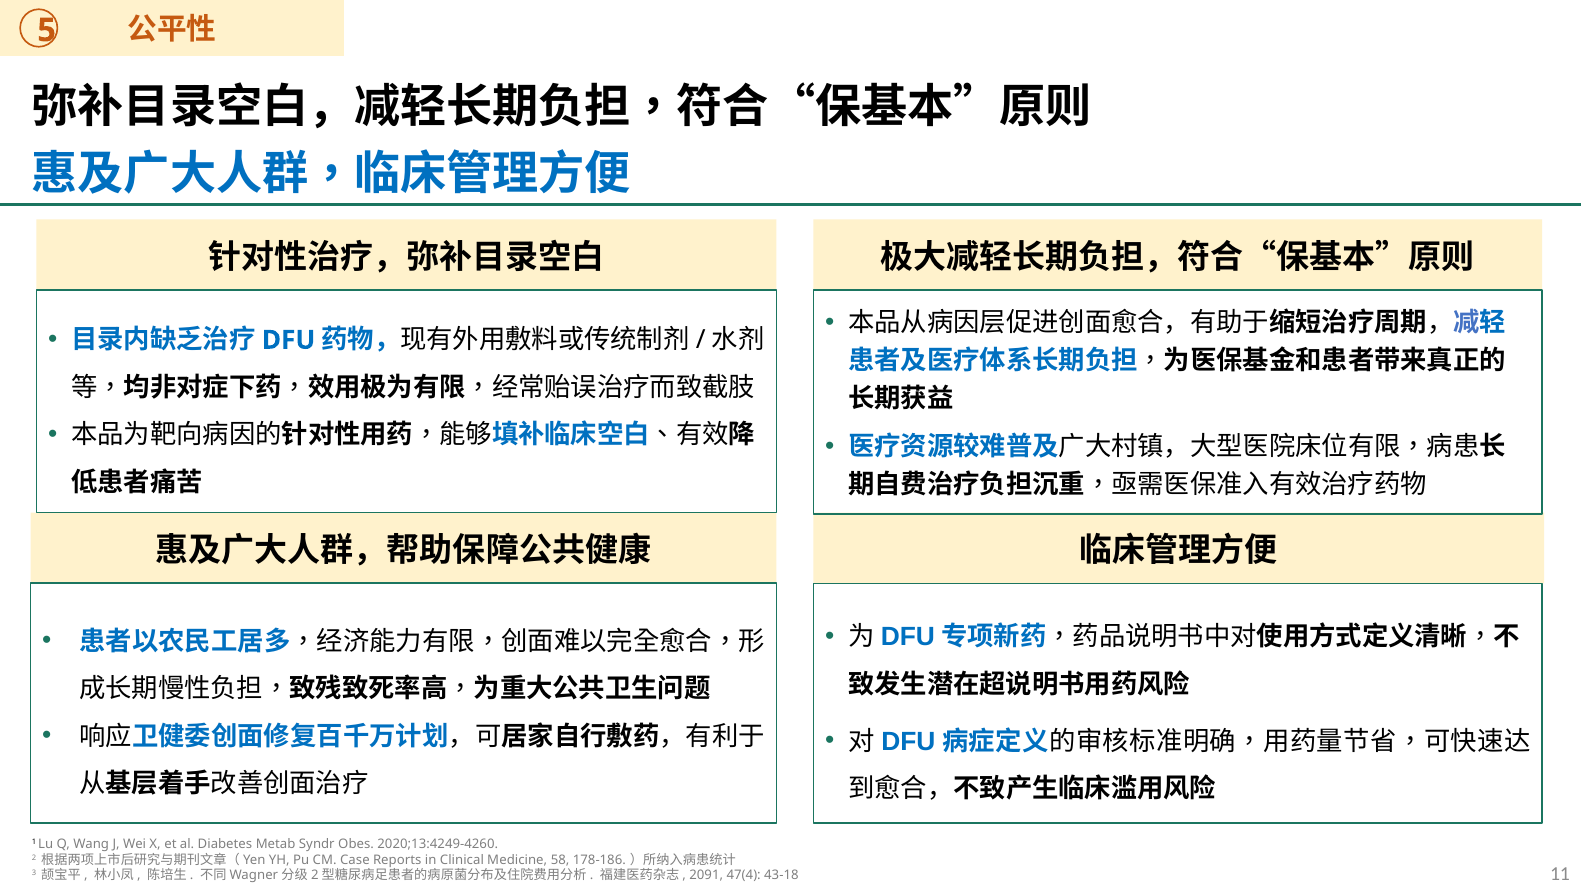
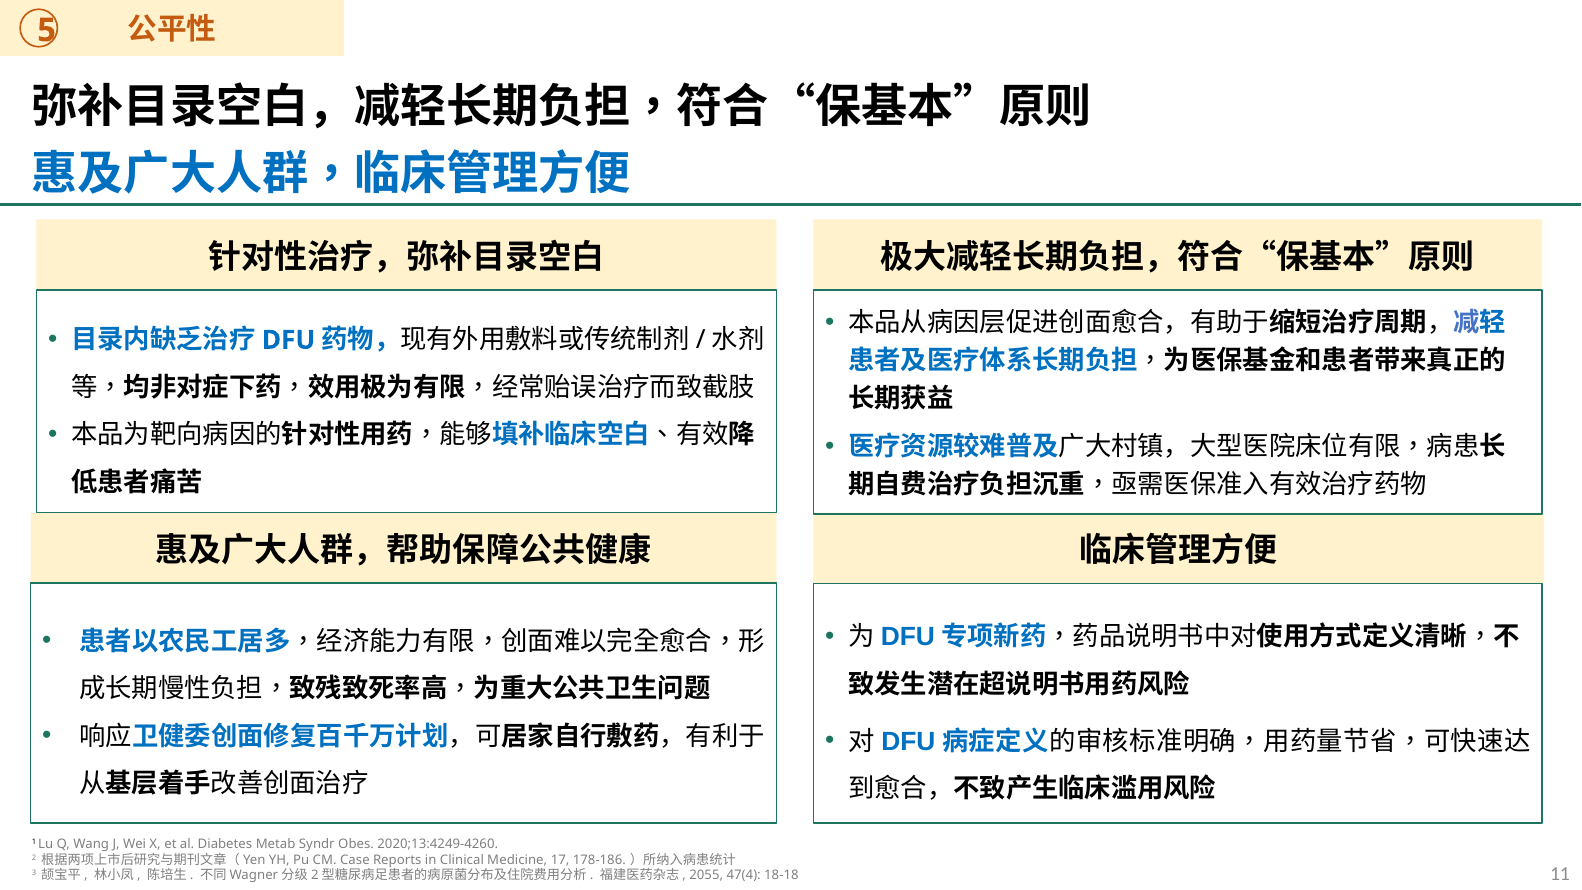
58: 58 -> 17 (560, 860)
2091: 2091 -> 2055 (706, 875)
43-18: 43-18 -> 18-18 (781, 875)
